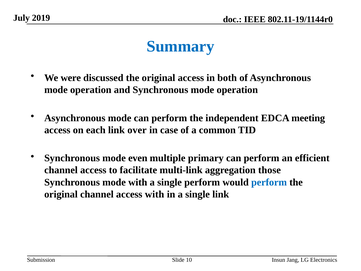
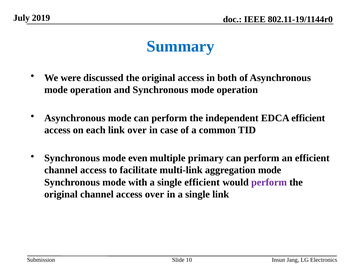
EDCA meeting: meeting -> efficient (308, 118)
aggregation those: those -> mode (270, 170)
single perform: perform -> efficient (202, 182)
perform colour: blue -> purple (269, 182)
access with: with -> over (155, 194)
